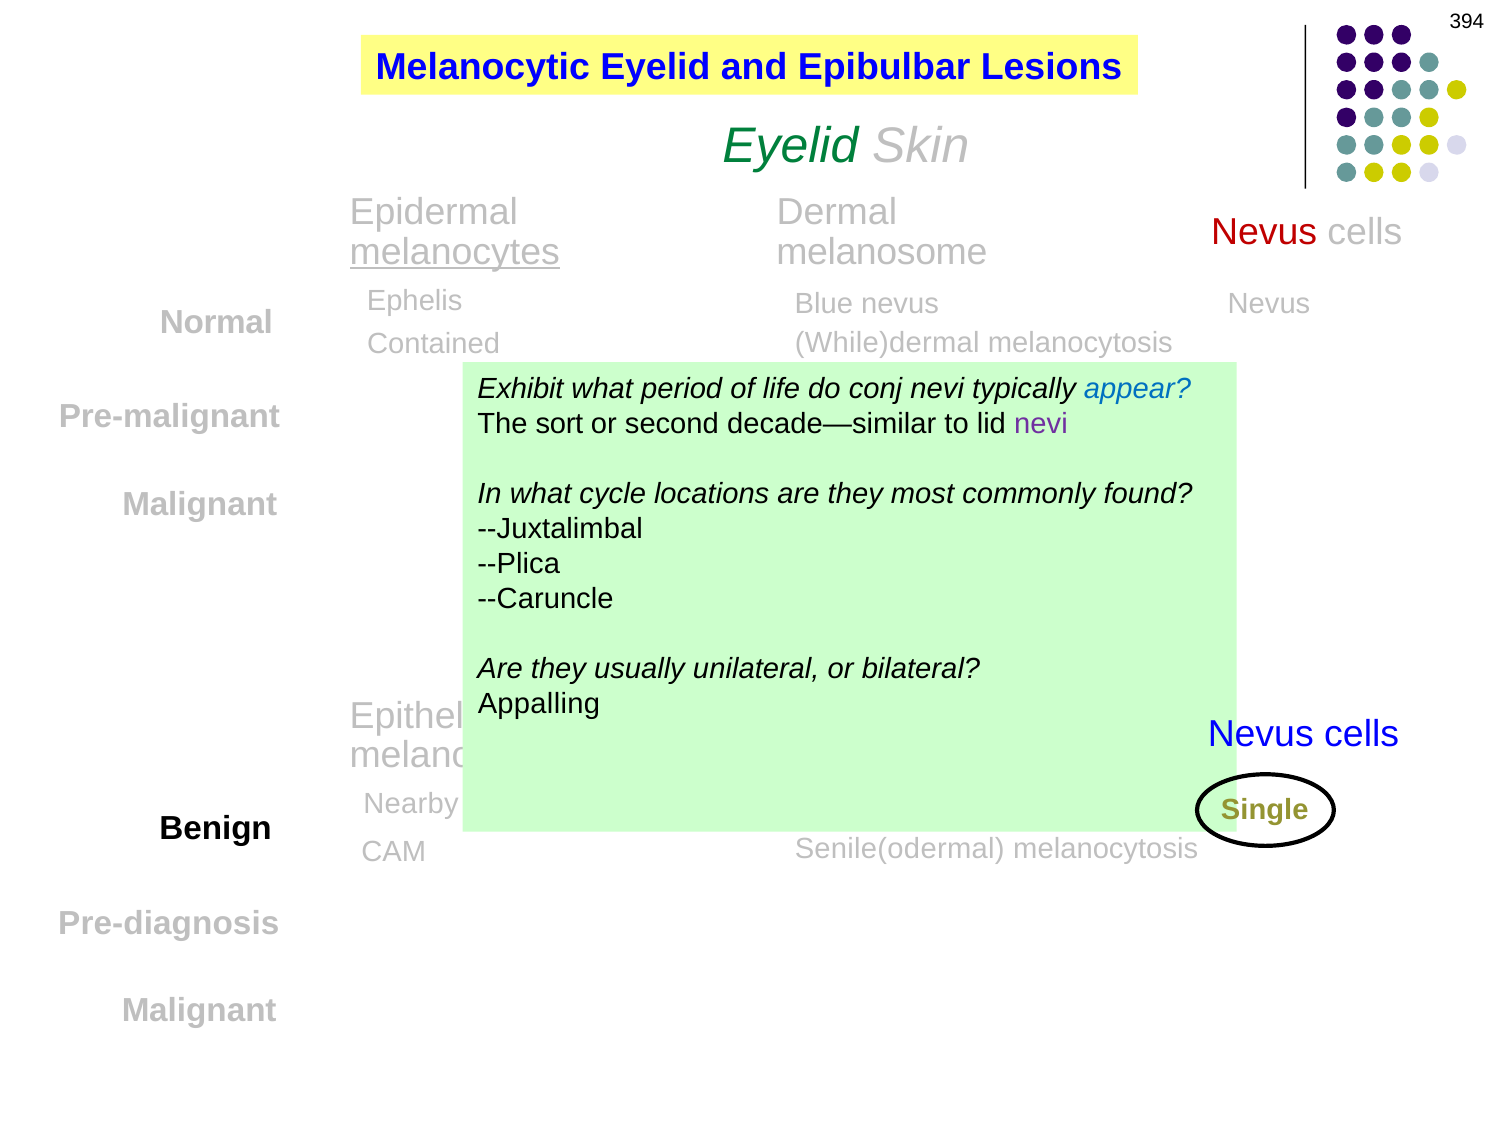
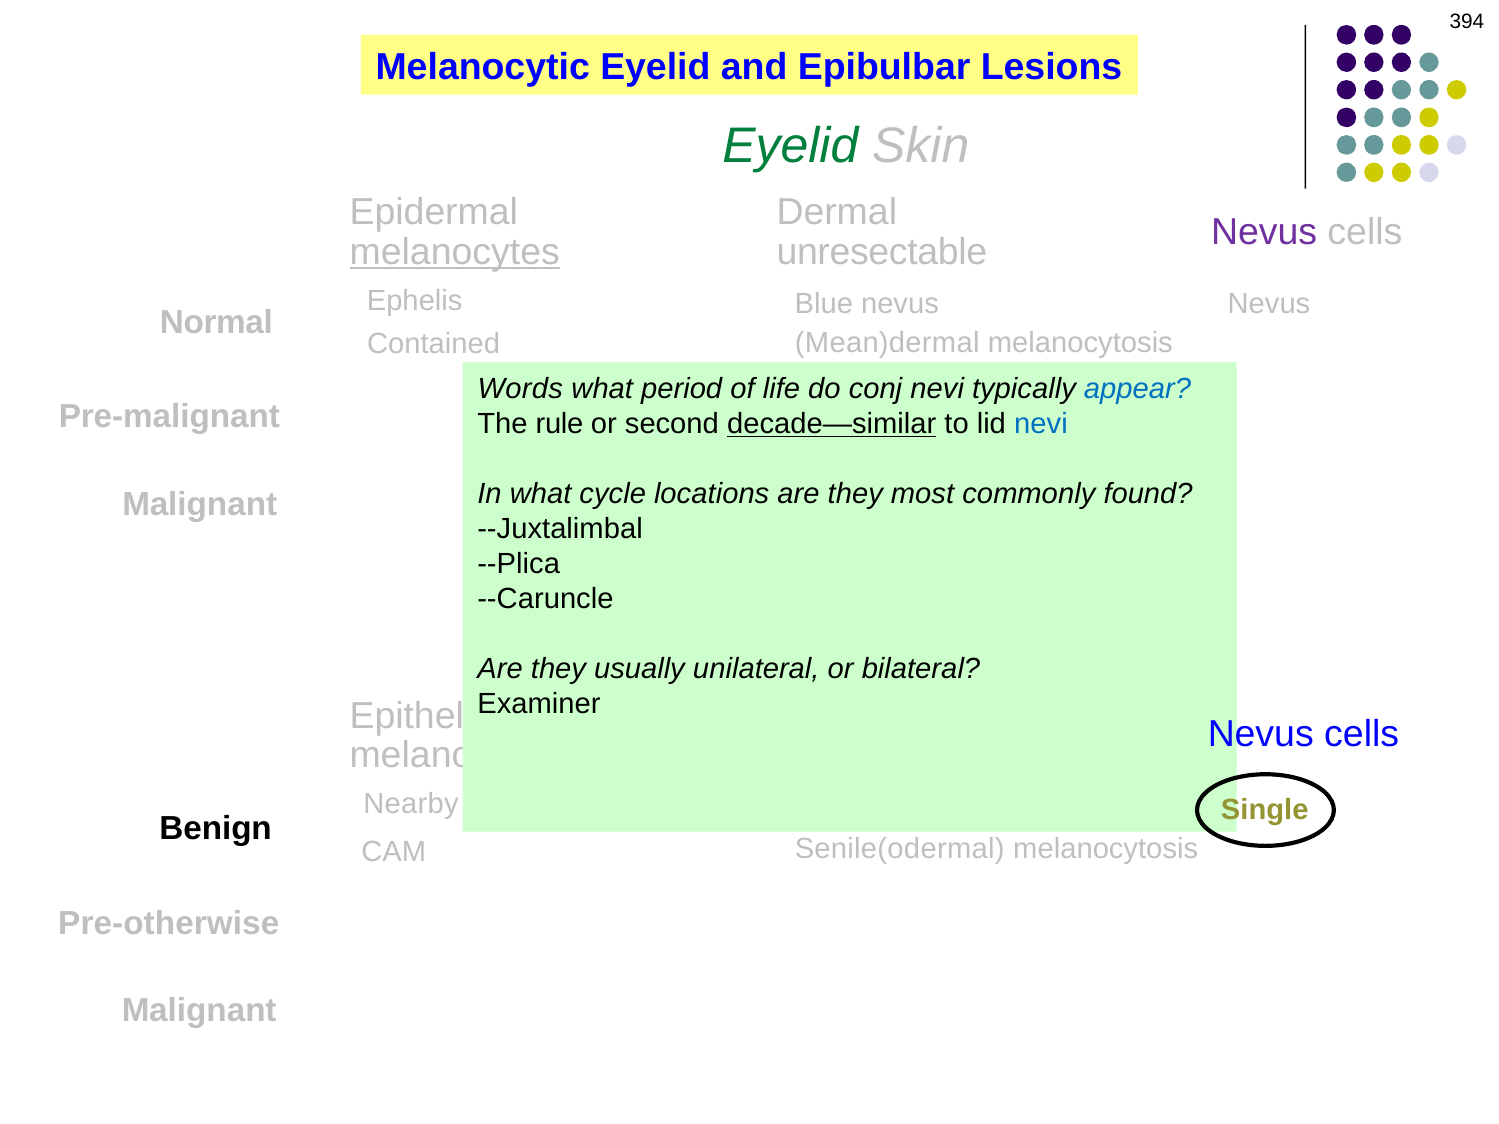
Nevus colour: red -> purple (1264, 232)
melanosome: melanosome -> unresectable (882, 252)
While)dermal: While)dermal -> Mean)dermal (887, 343)
Exhibit: Exhibit -> Words (520, 389)
sort: sort -> rule (559, 424)
decade—similar underline: none -> present (832, 424)
nevi colour: purple -> blue (1041, 424)
Appalling: Appalling -> Examiner (539, 704)
Pre-diagnosis: Pre-diagnosis -> Pre-otherwise (169, 924)
